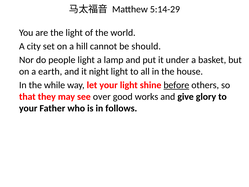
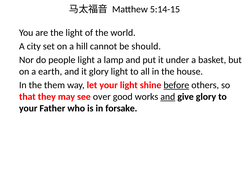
5:14-29: 5:14-29 -> 5:14-15 (165, 9)
it night: night -> glory (99, 71)
while: while -> them (55, 85)
and underline: none -> present (168, 97)
follows: follows -> forsake (121, 108)
